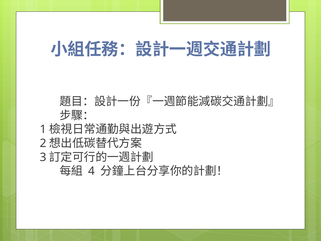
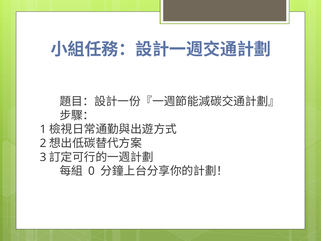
4: 4 -> 0 (91, 171)
